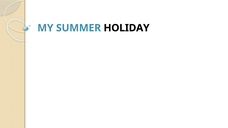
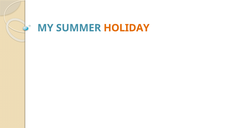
HOLIDAY colour: black -> orange (127, 28)
